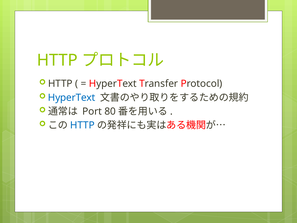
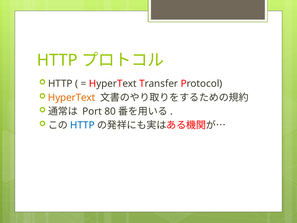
HyperText colour: blue -> orange (72, 97)
